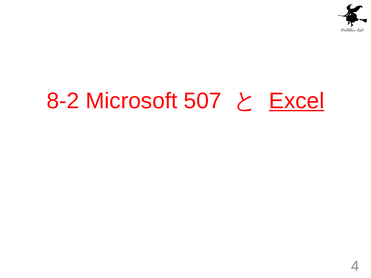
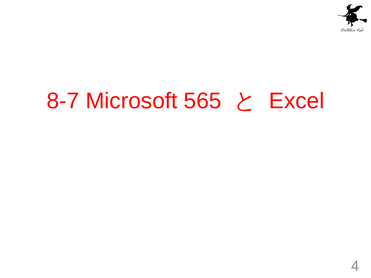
8-2: 8-2 -> 8-7 (63, 101)
507: 507 -> 565 (203, 101)
Excel underline: present -> none (297, 101)
